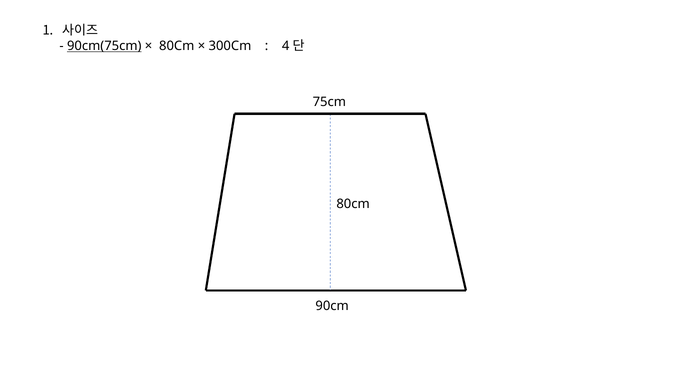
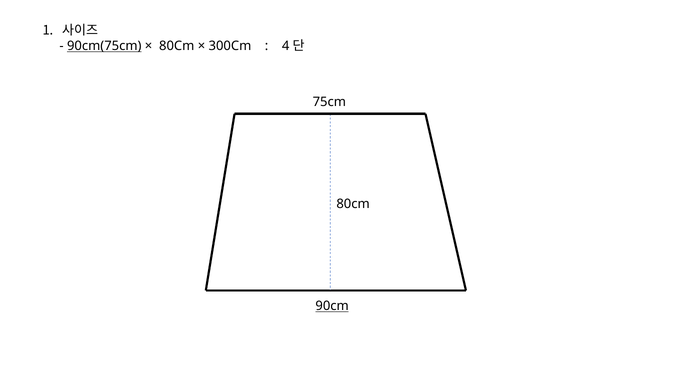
90cm underline: none -> present (332, 306)
